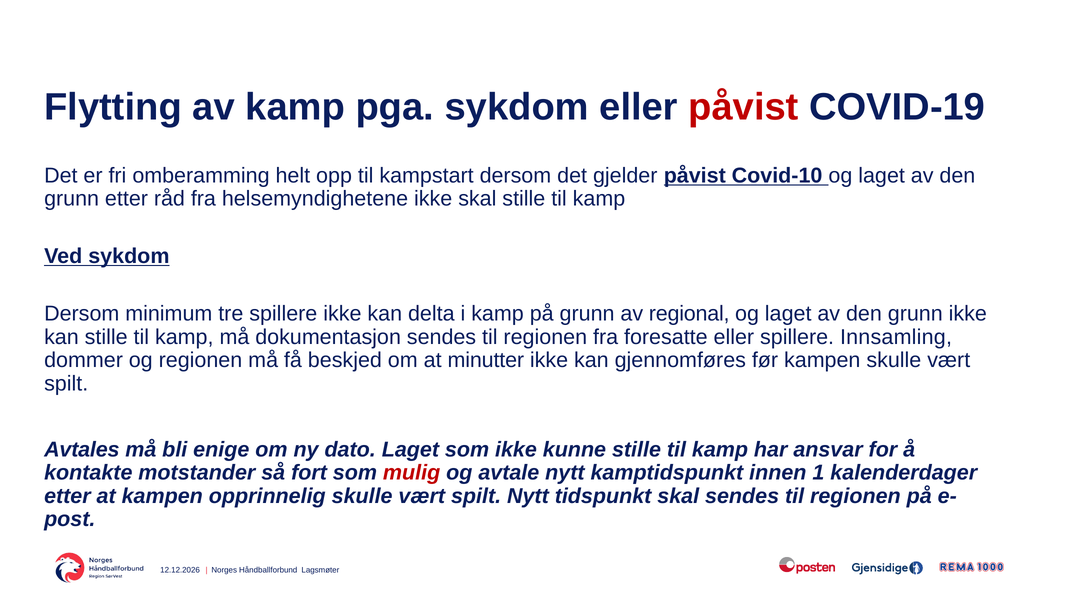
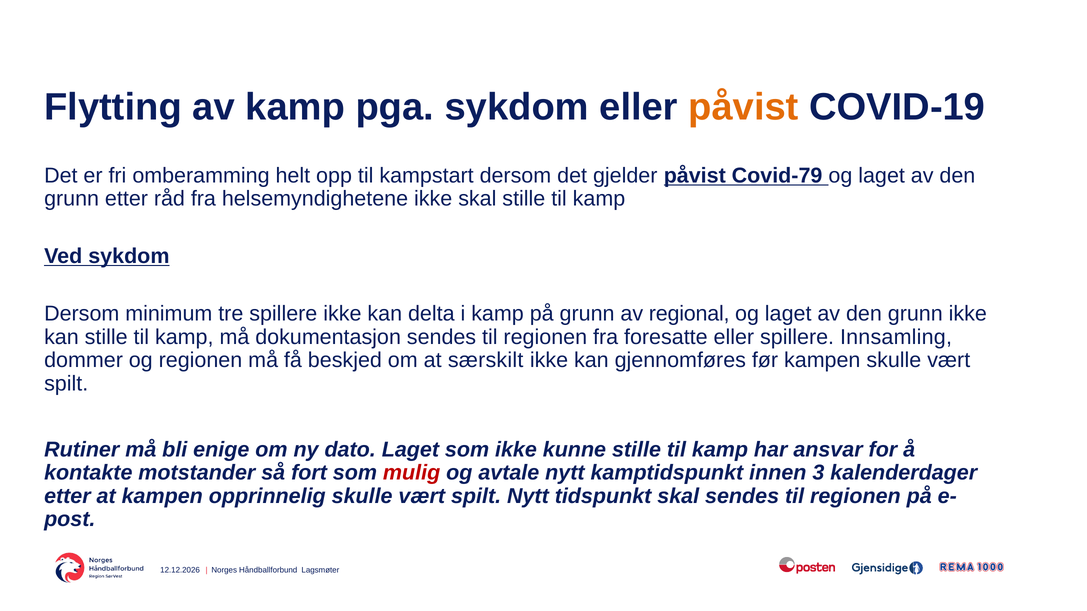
påvist colour: red -> orange (744, 107)
Covid-10: Covid-10 -> Covid-79 (777, 176)
minutter: minutter -> særskilt (486, 360)
Avtales: Avtales -> Rutiner (82, 450)
1: 1 -> 3 (818, 473)
